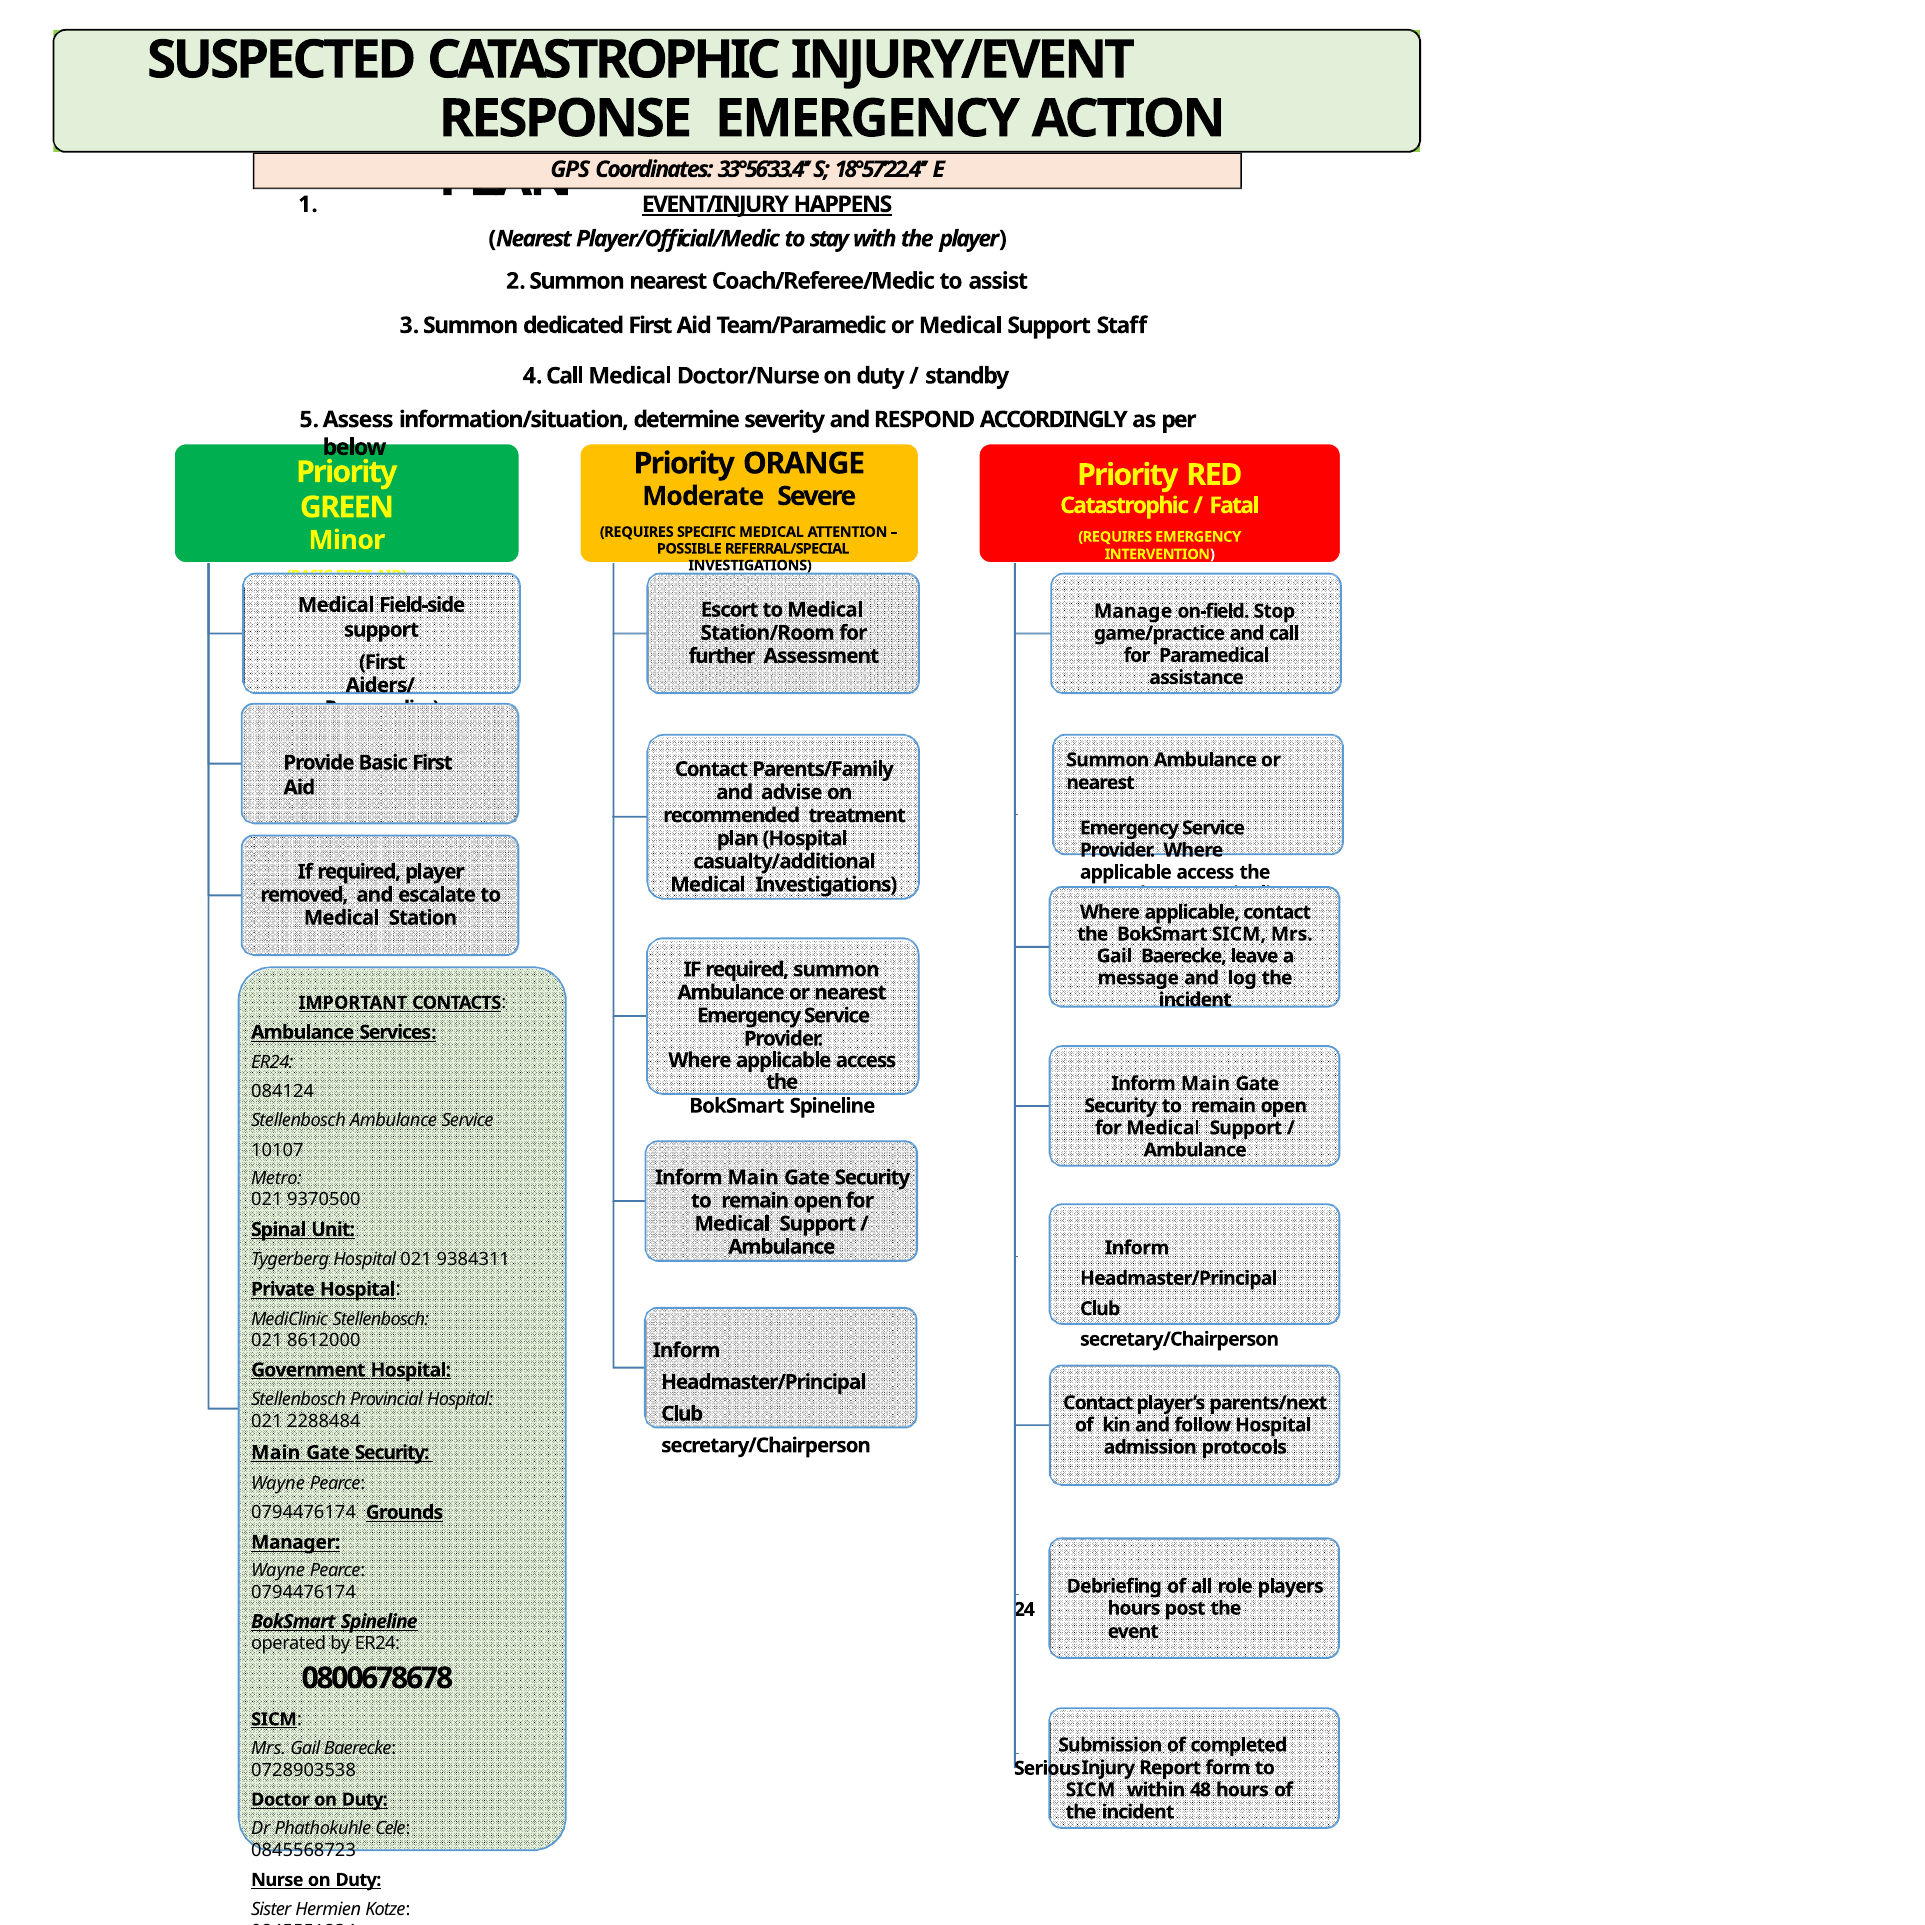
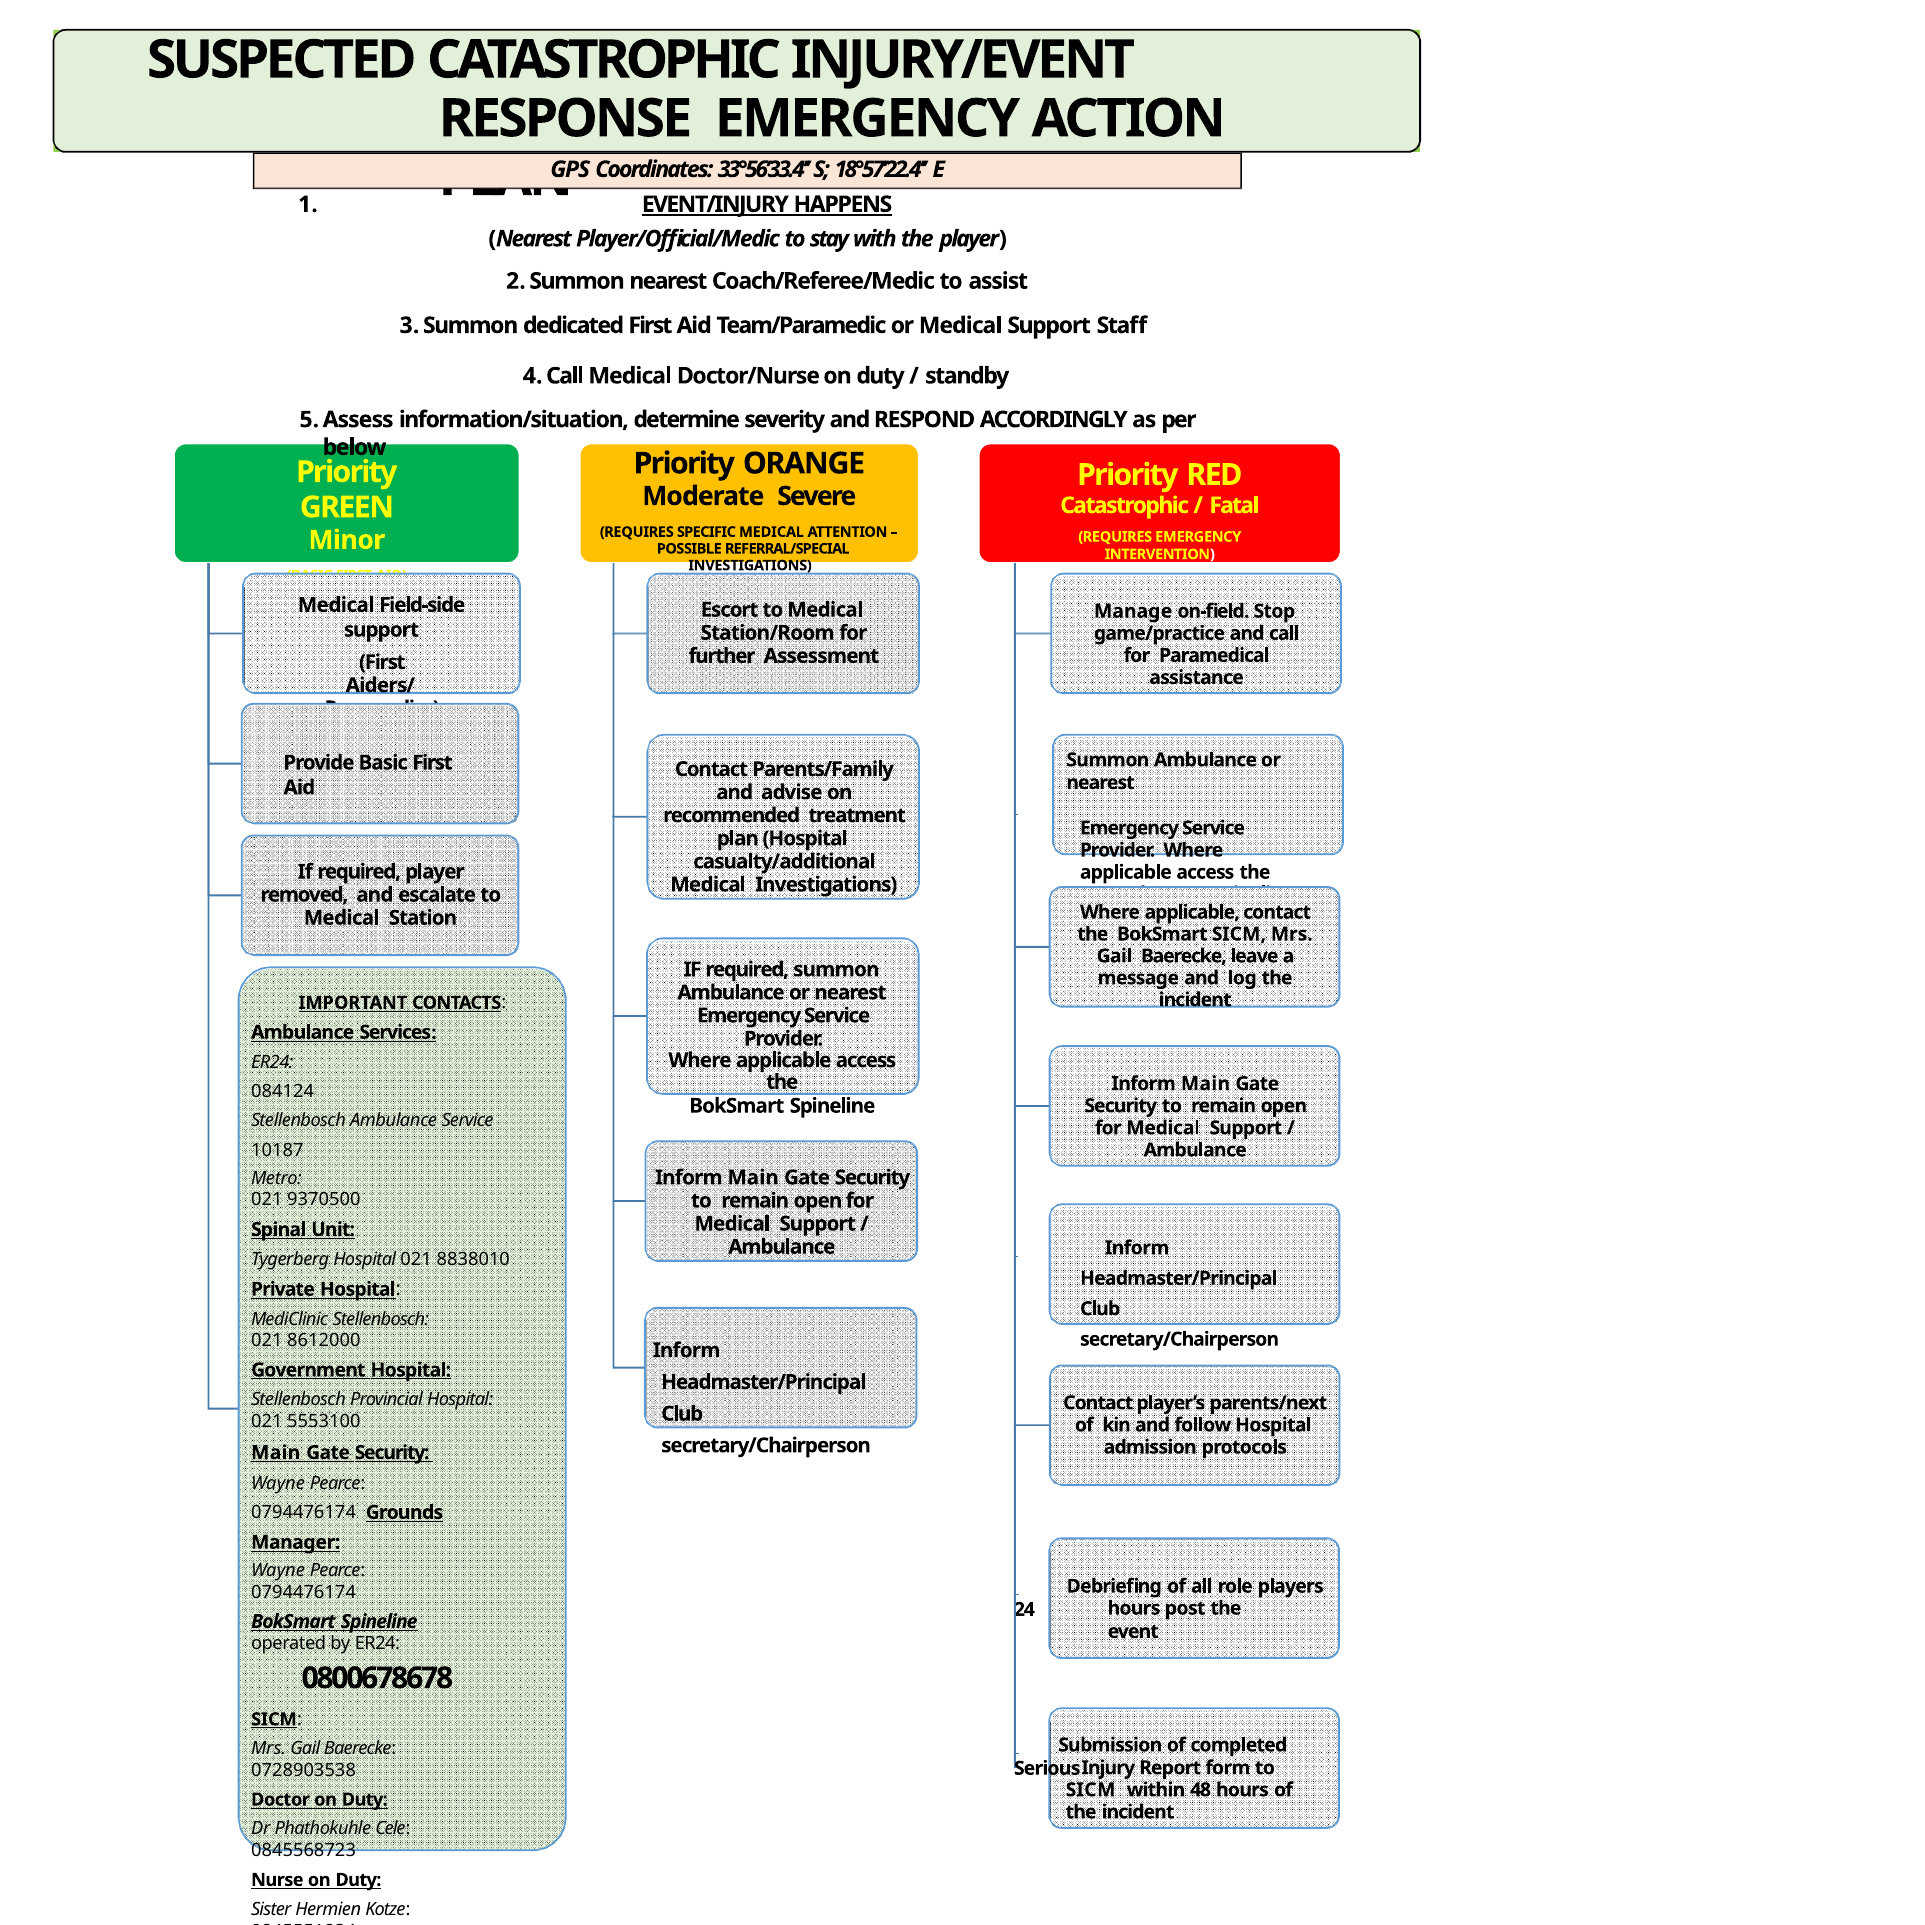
10107: 10107 -> 10187 (277, 1150)
9384311: 9384311 -> 8838010 (473, 1260)
2288484: 2288484 -> 5553100 (324, 1421)
